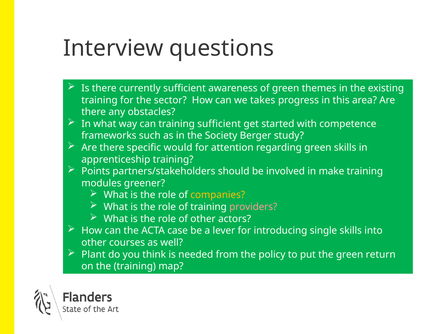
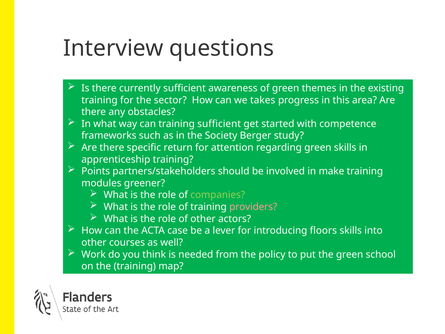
would: would -> return (178, 147)
companies colour: yellow -> light green (218, 195)
single: single -> floors (323, 231)
Plant: Plant -> Work (94, 254)
return: return -> school (381, 254)
